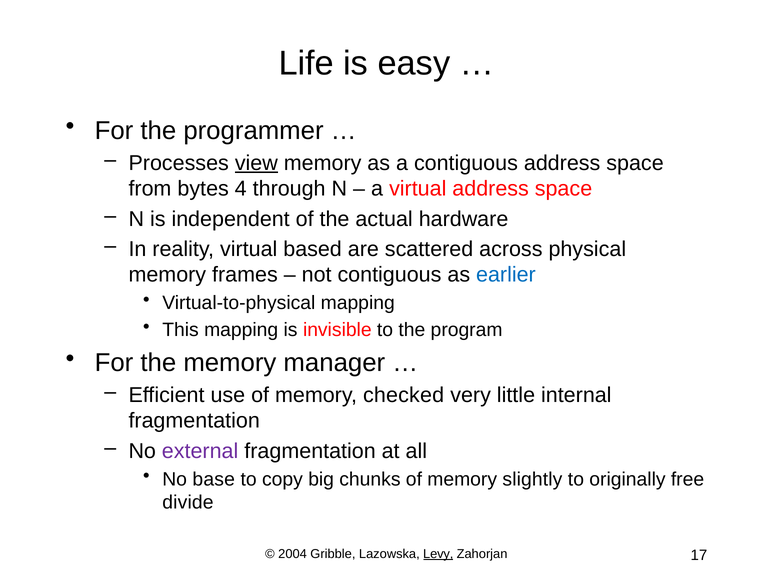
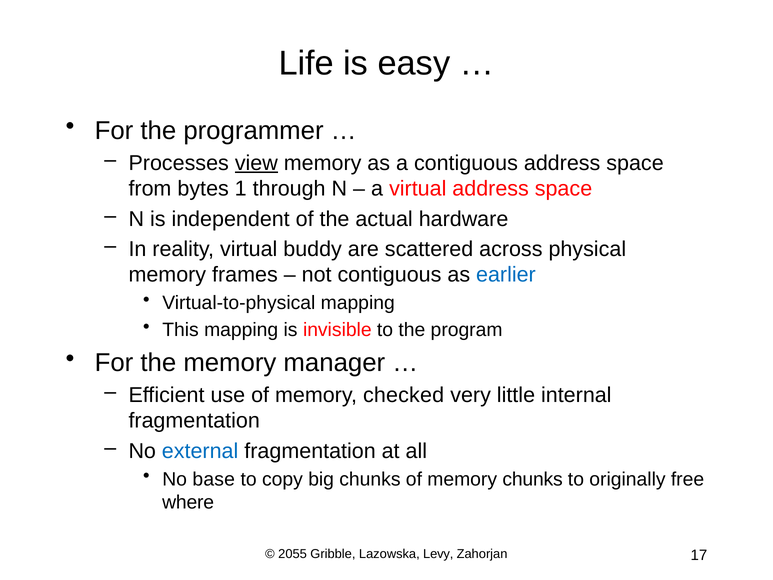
4: 4 -> 1 (241, 189)
based: based -> buddy (313, 249)
external colour: purple -> blue (200, 451)
memory slightly: slightly -> chunks (533, 479)
divide: divide -> where (188, 502)
2004: 2004 -> 2055 (293, 554)
Levy underline: present -> none (438, 554)
